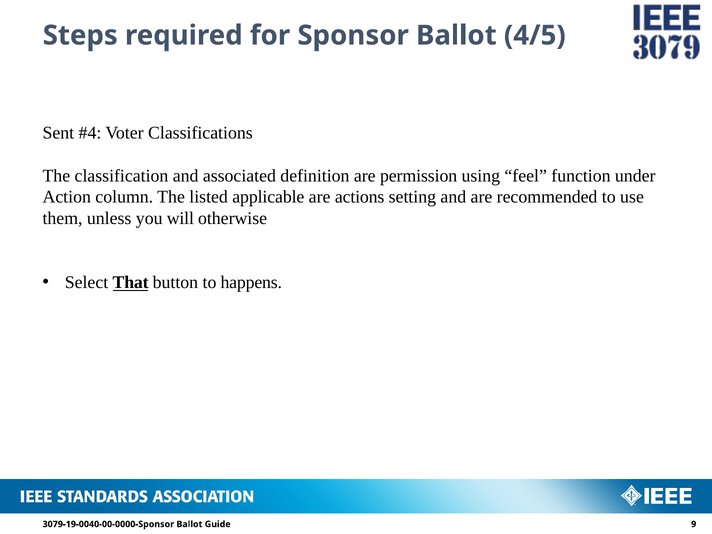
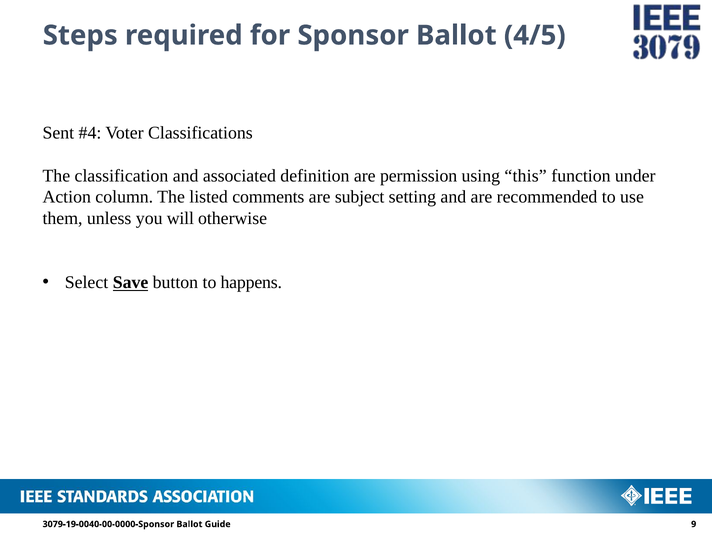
feel: feel -> this (526, 176)
applicable: applicable -> comments (268, 197)
actions: actions -> subject (360, 197)
That: That -> Save (131, 282)
